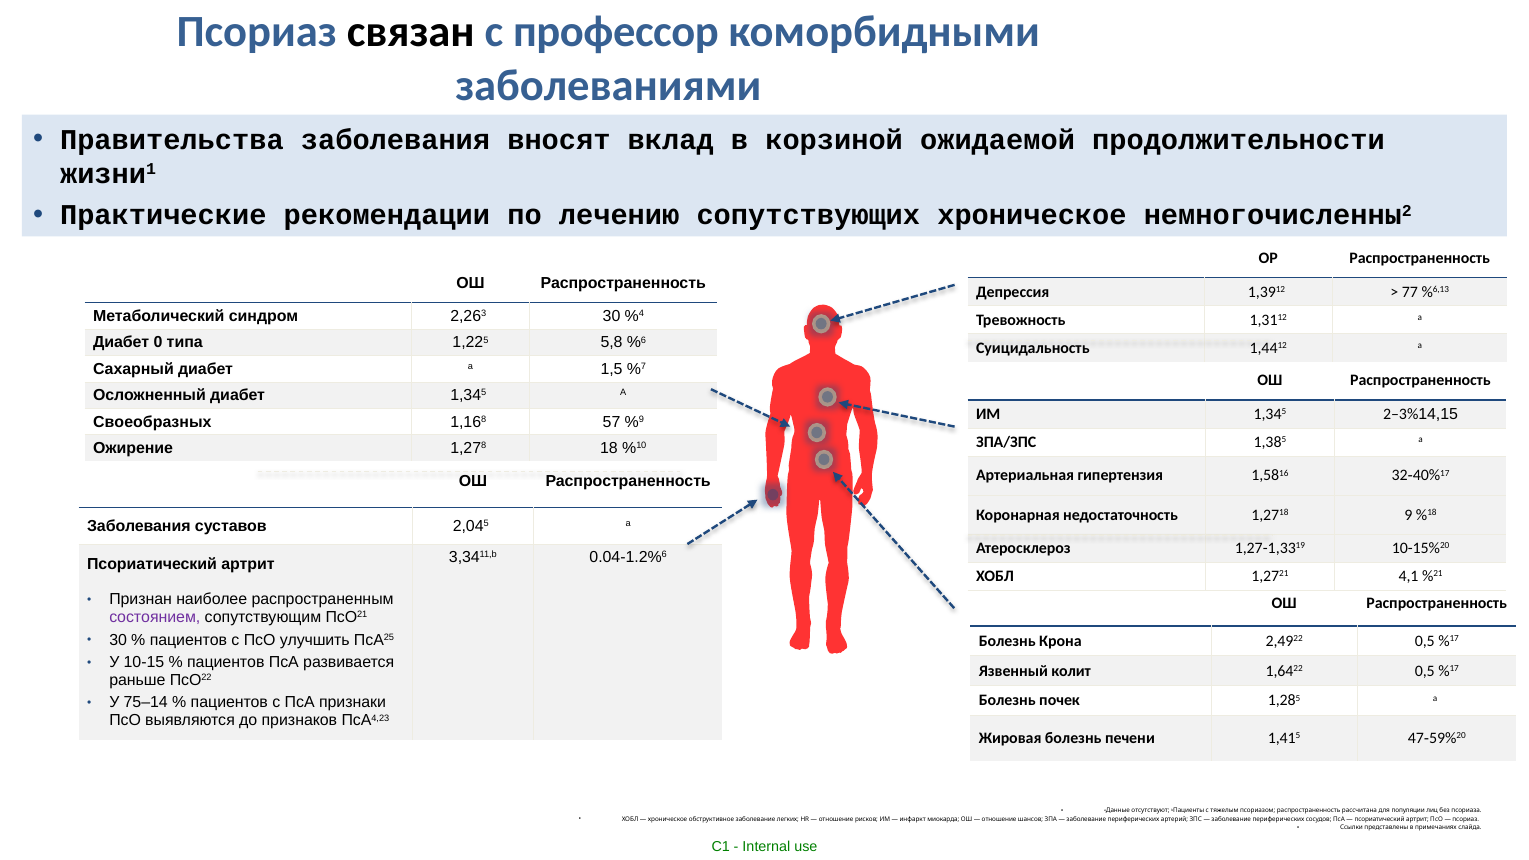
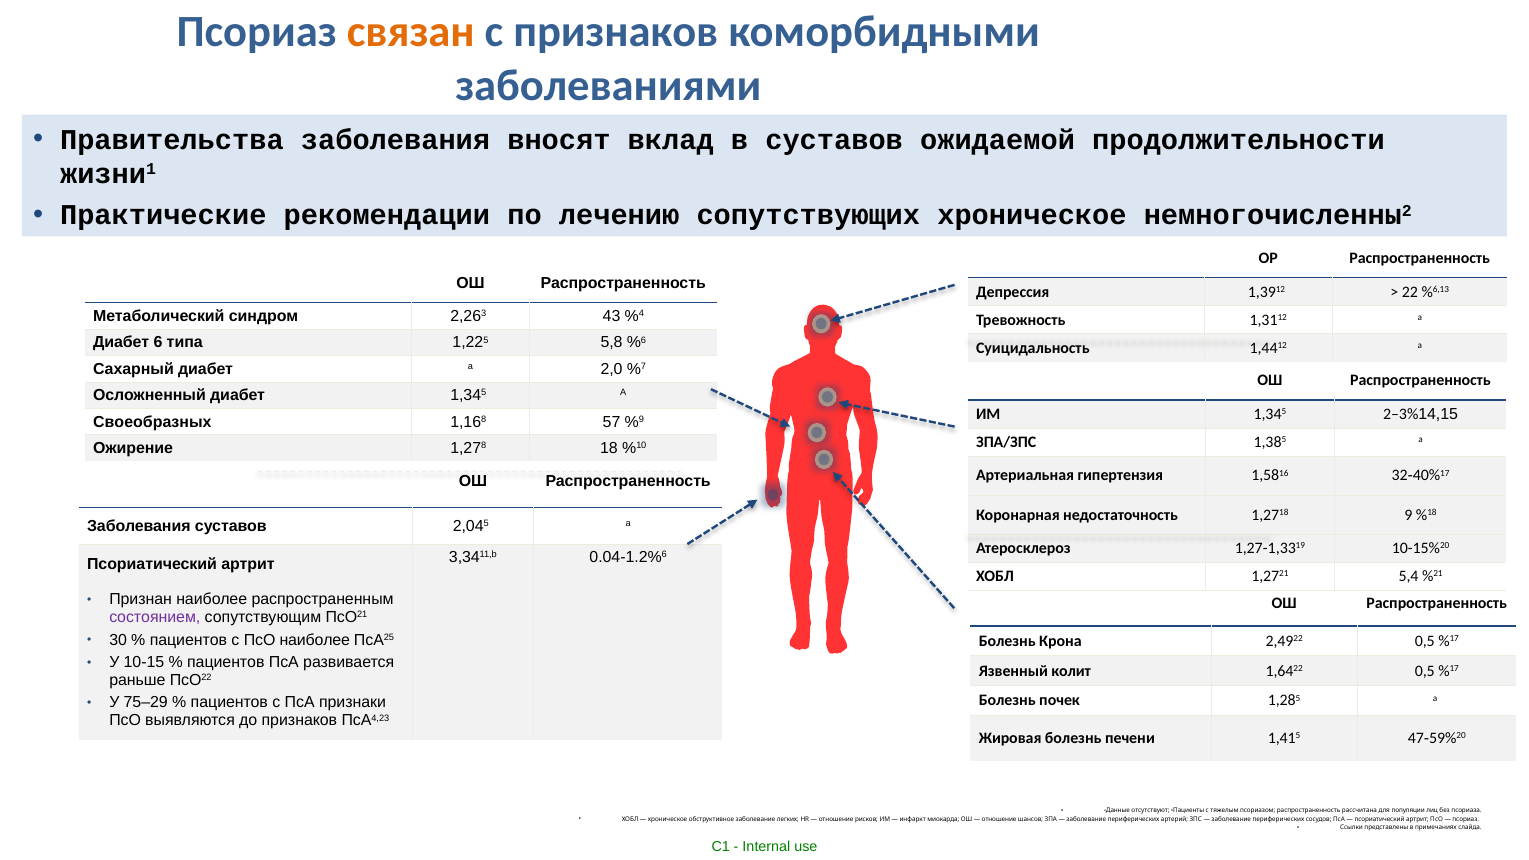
связан colour: black -> orange (411, 32)
с профессор: профессор -> признаков (616, 32)
в корзиной: корзиной -> суставов (834, 140)
77: 77 -> 22 (1410, 292)
2,263 30: 30 -> 43 (612, 316)
0: 0 -> 6 (158, 343)
1,5: 1,5 -> 2,0 (612, 369)
4,1: 4,1 -> 5,4 (1409, 576)
ПсО улучшить: улучшить -> наиболее (315, 640)
75–14: 75–14 -> 75–29 (146, 703)
